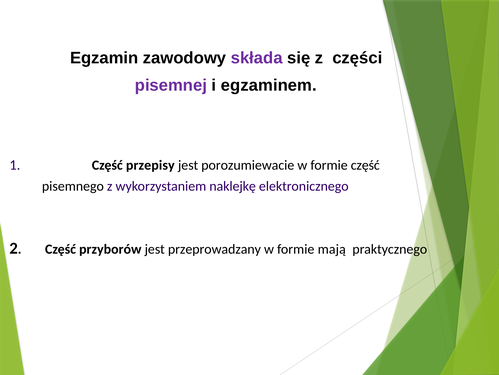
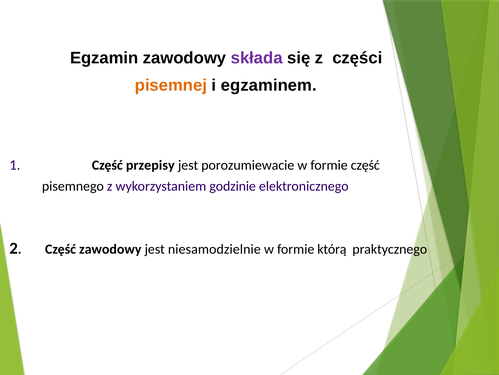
pisemnej colour: purple -> orange (171, 85)
naklejkę: naklejkę -> godzinie (233, 186)
Część przyborów: przyborów -> zawodowy (110, 249)
przeprowadzany: przeprowadzany -> niesamodzielnie (214, 249)
mają: mają -> którą (332, 249)
